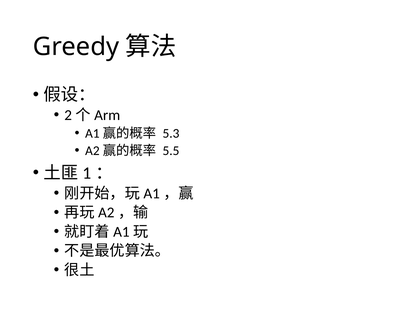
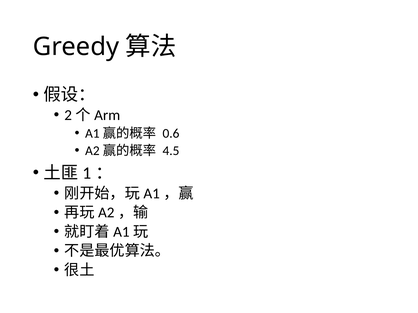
5.3: 5.3 -> 0.6 (171, 134)
5.5: 5.5 -> 4.5 (171, 151)
